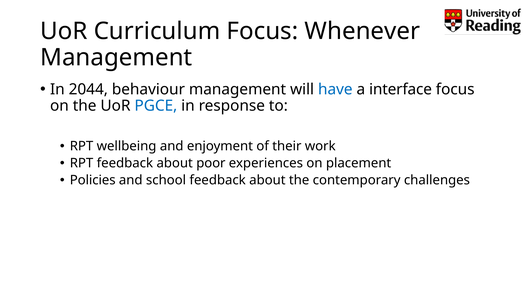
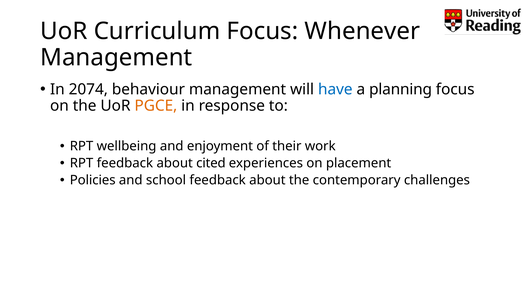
2044: 2044 -> 2074 (88, 89)
interface: interface -> planning (401, 89)
PGCE colour: blue -> orange (156, 106)
poor: poor -> cited (211, 163)
